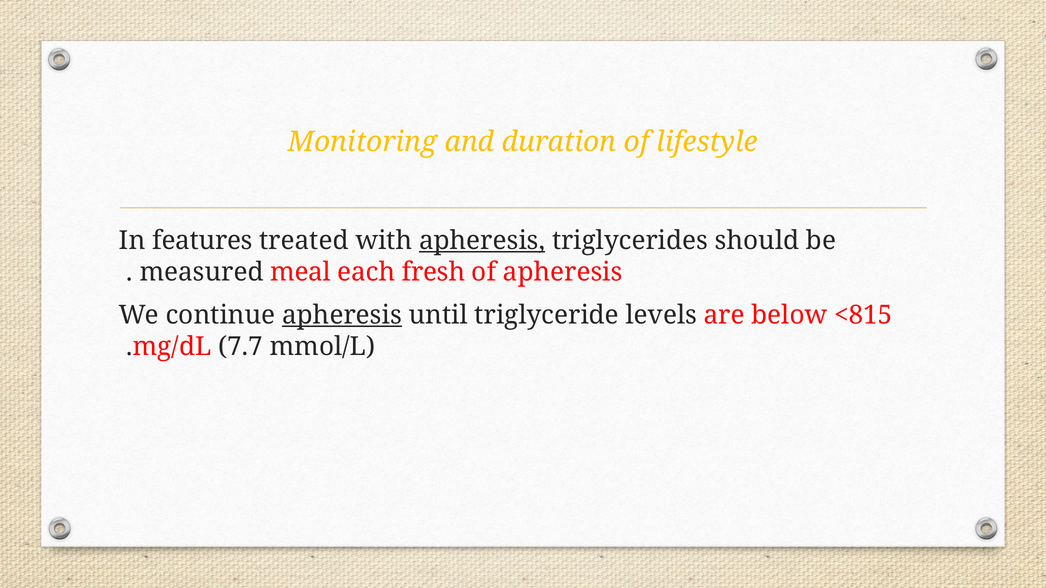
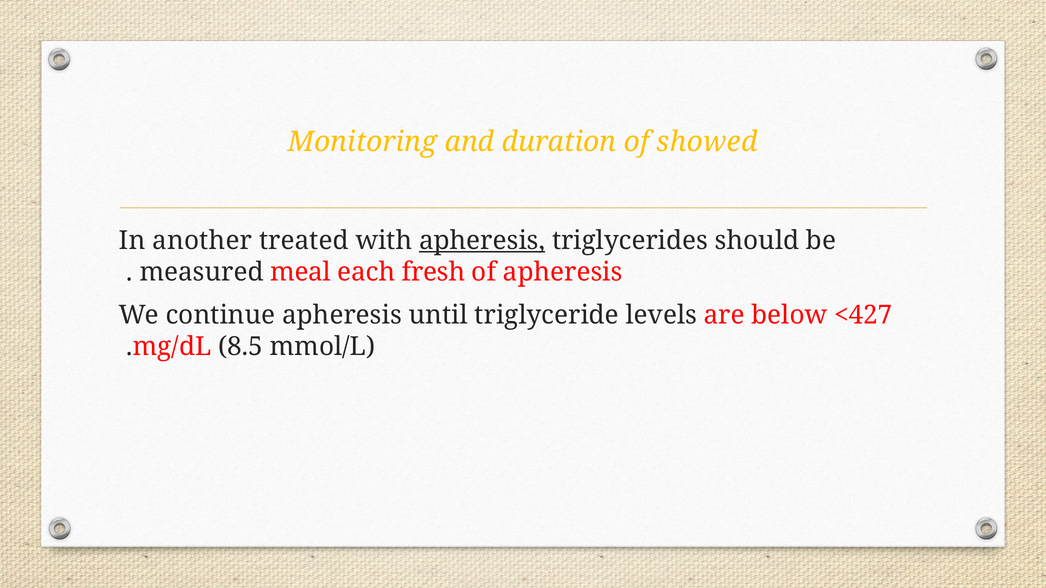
lifestyle: lifestyle -> showed (707, 142)
features: features -> another (202, 241)
apheresis underline: present -> none (342, 315)
<815: <815 -> <427 (863, 315)
7.7: 7.7 -> 8.5 (240, 347)
